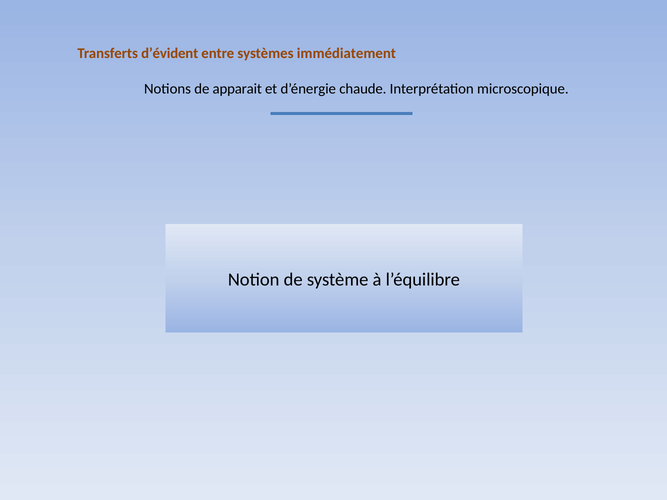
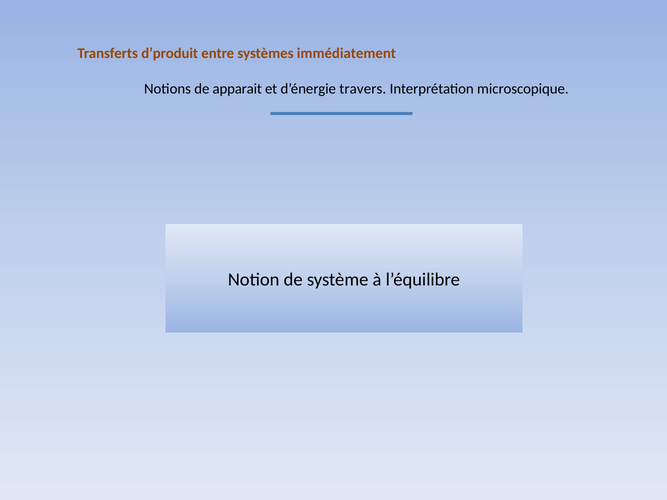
d’évident: d’évident -> d’produit (170, 53)
chaude: chaude -> travers (363, 89)
